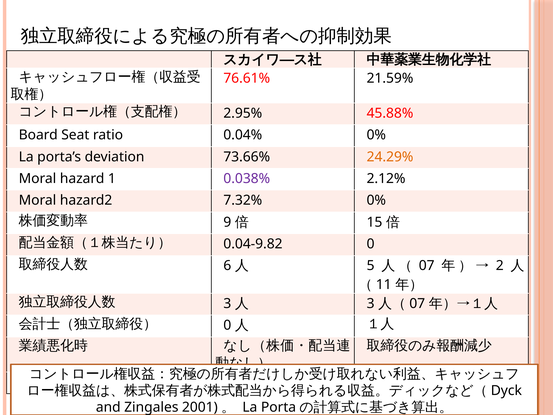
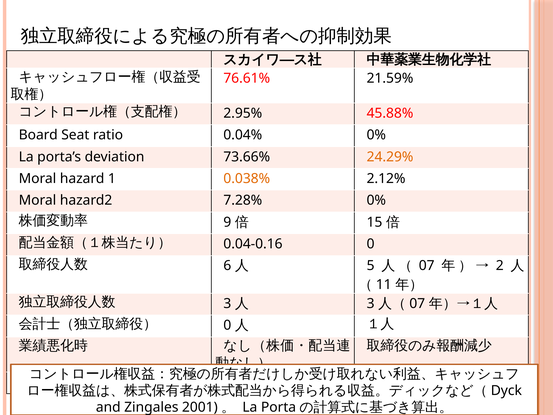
0.038% colour: purple -> orange (247, 178)
7.32%: 7.32% -> 7.28% (243, 200)
0.04-9.82: 0.04-9.82 -> 0.04-0.16 (253, 244)
